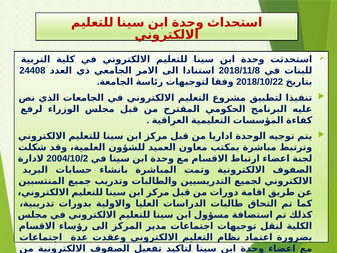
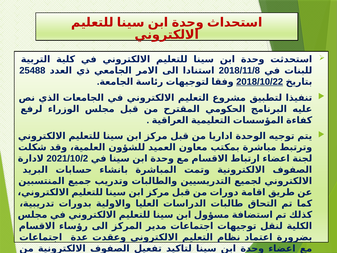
24408: 24408 -> 25488 (32, 70)
2018/10/22 underline: none -> present (260, 82)
2004/10/2: 2004/10/2 -> 2021/10/2 (67, 158)
